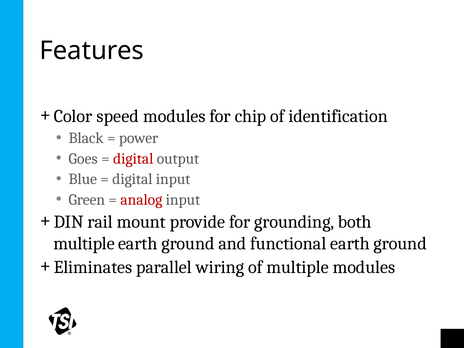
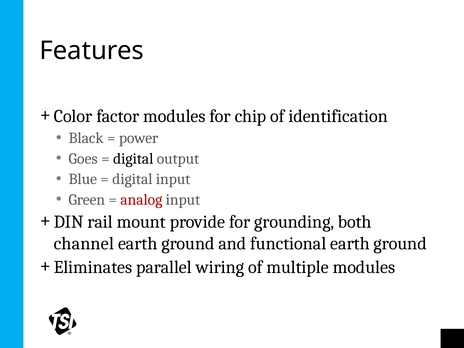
speed: speed -> factor (118, 116)
digital colour: red -> black (133, 159)
multiple: multiple -> channel (84, 244)
